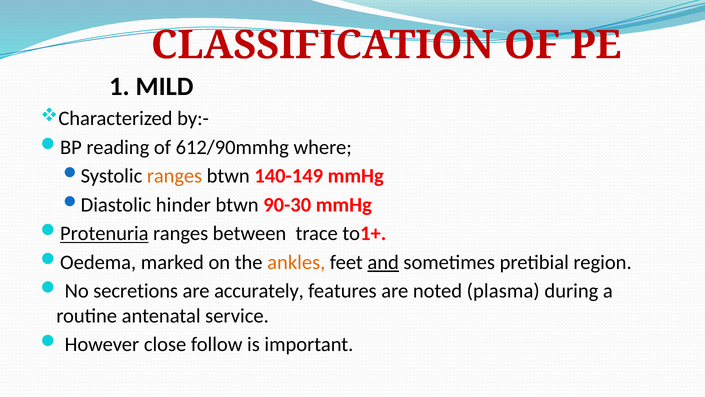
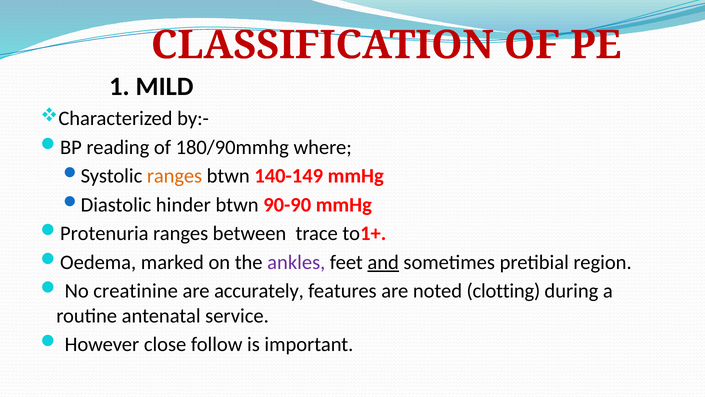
612/90mmhg: 612/90mmhg -> 180/90mmhg (232, 147)
90-30: 90-30 -> 90-90 (287, 205)
Protenuria underline: present -> none (104, 233)
ankles colour: orange -> purple (296, 262)
secretions: secretions -> creatinine (136, 291)
plasma: plasma -> clotting (503, 291)
